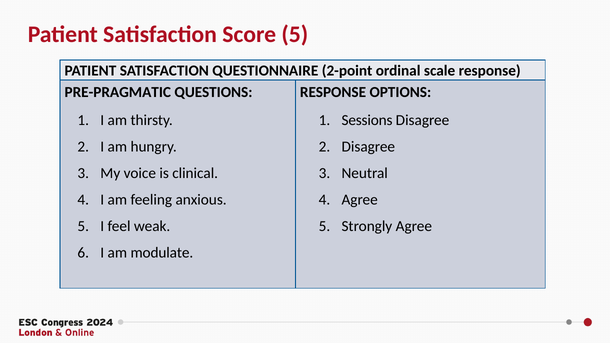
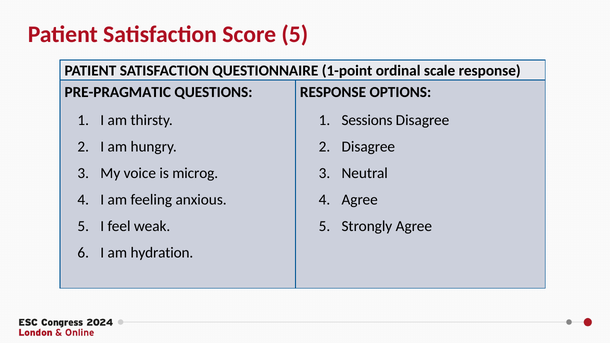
2-point: 2-point -> 1-point (347, 71)
clinical: clinical -> microg (195, 173)
modulate: modulate -> hydration (162, 253)
